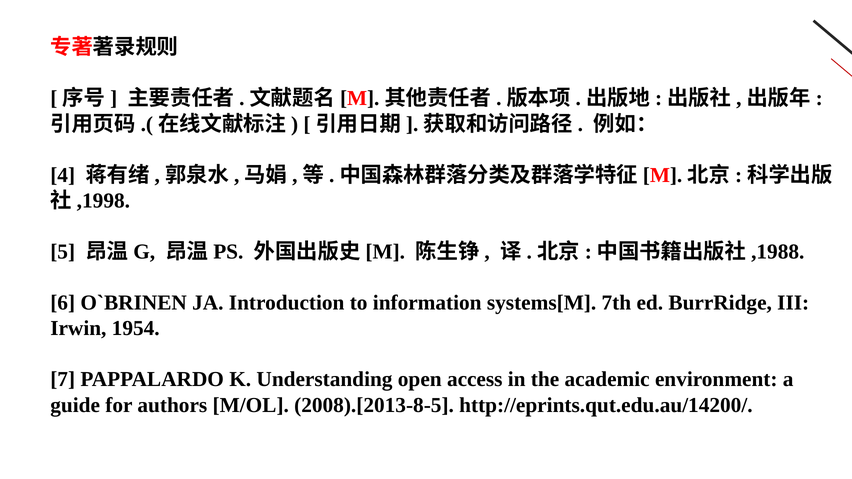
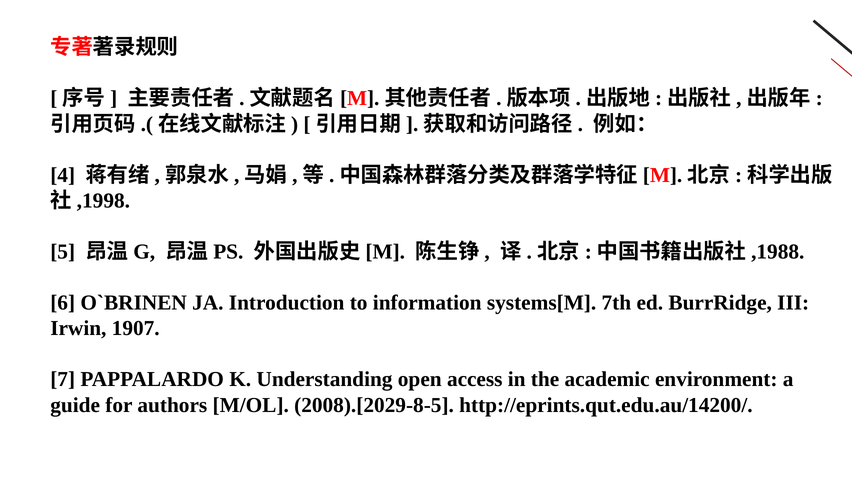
1954: 1954 -> 1907 (136, 329)
2008).[2013-8-5: 2008).[2013-8-5 -> 2008).[2029-8-5 (374, 405)
